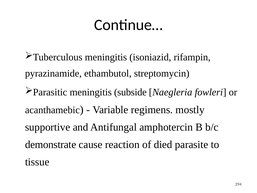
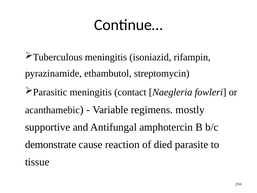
subside: subside -> contact (130, 92)
